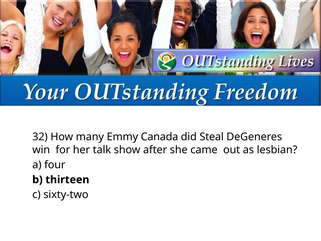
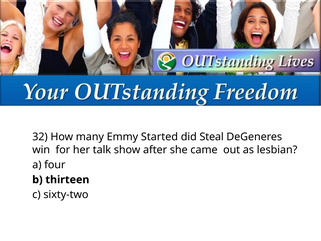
Canada: Canada -> Started (159, 137)
